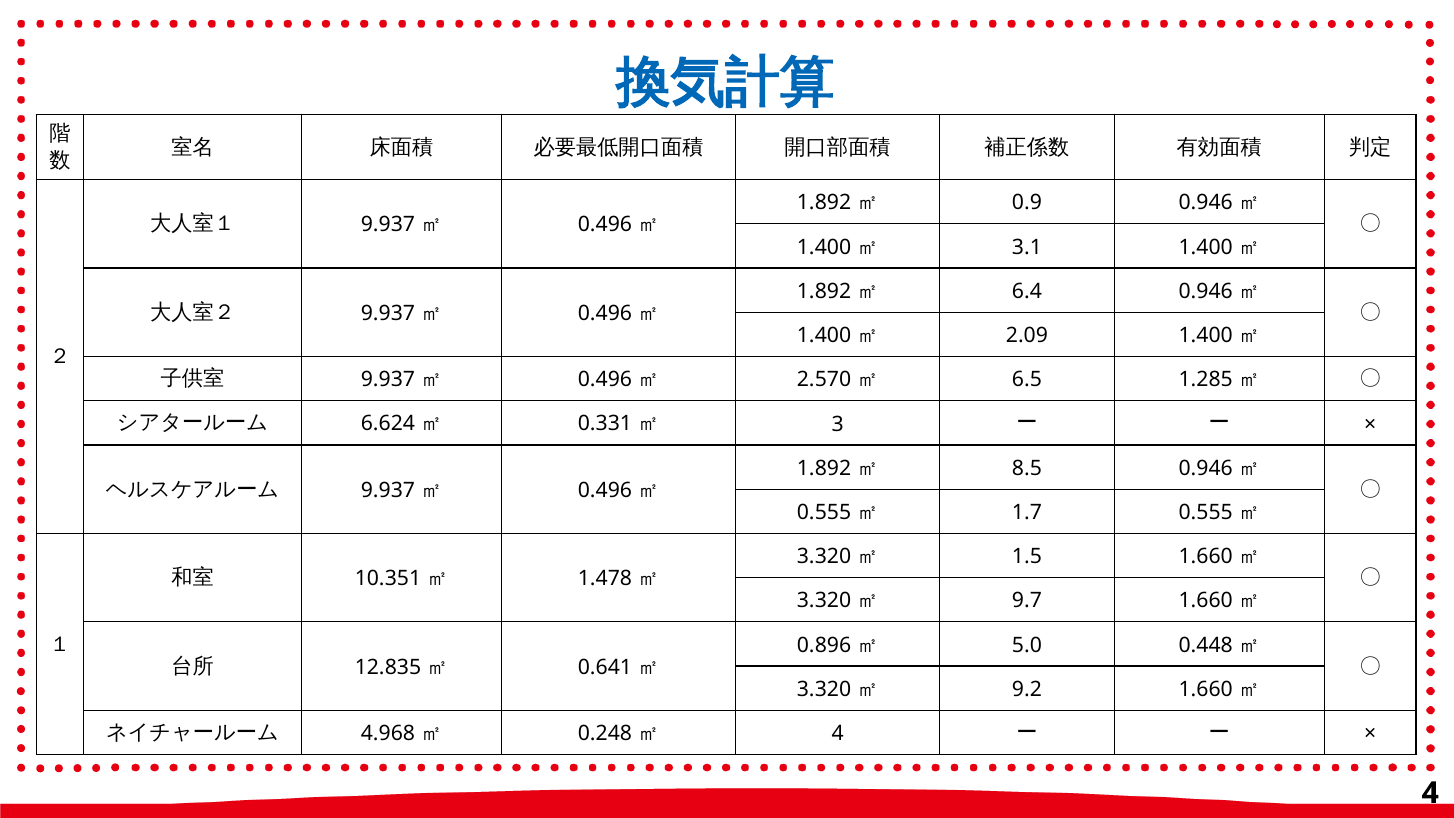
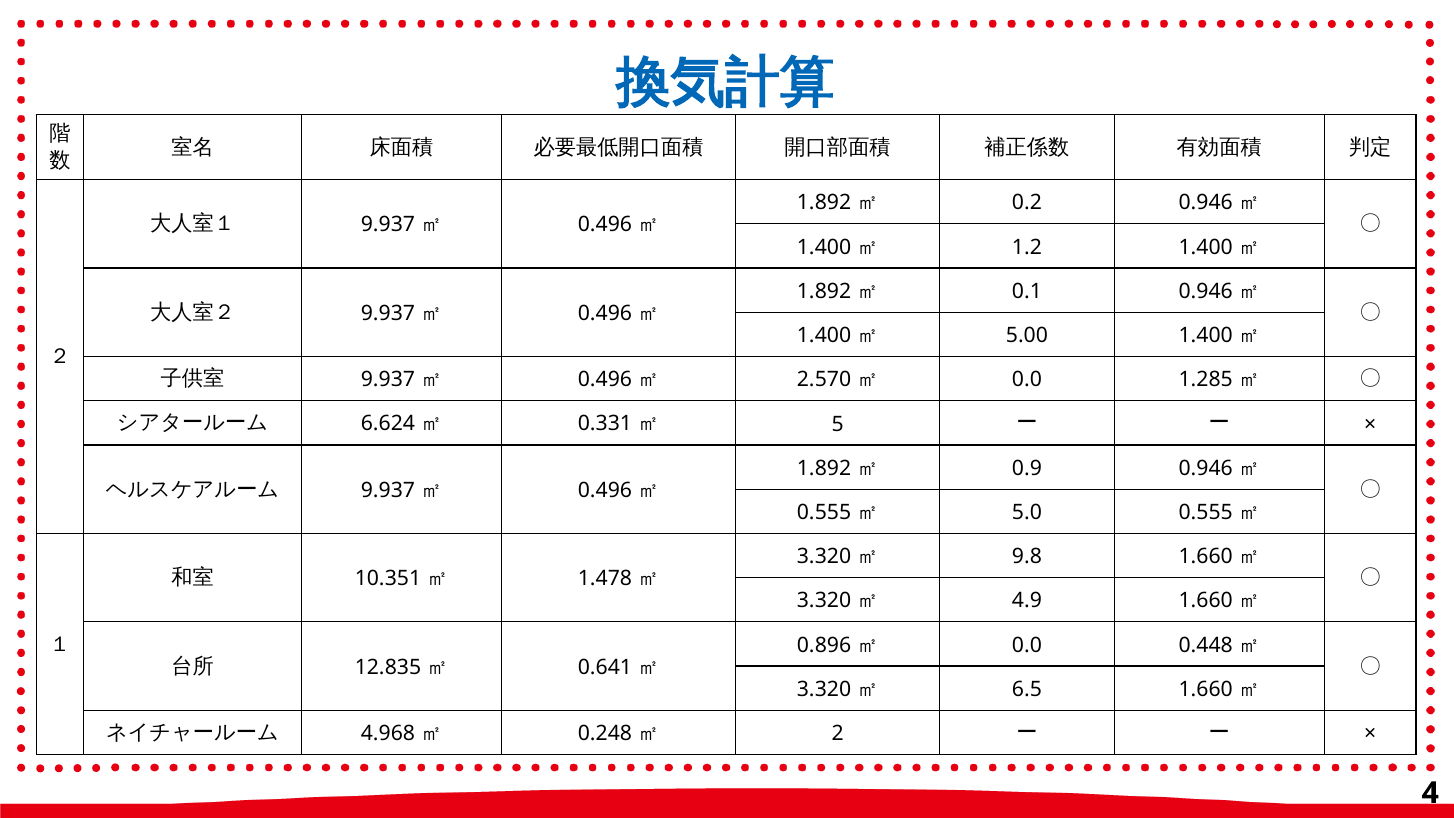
0.9: 0.9 -> 0.2 (1027, 203)
3.1: 3.1 -> 1.2 (1027, 247)
6.4: 6.4 -> 0.1 (1027, 291)
2.09: 2.09 -> 5.00 (1027, 336)
6.5: 6.5 -> 0.0 (1027, 380)
3: 3 -> 5 (838, 424)
8.5: 8.5 -> 0.9 (1027, 468)
1.7: 1.7 -> 5.0 (1027, 512)
1.5: 1.5 -> 9.8 (1027, 557)
9.7: 9.7 -> 4.9 (1027, 601)
5.0: 5.0 -> 0.0 (1027, 645)
9.2: 9.2 -> 6.5 (1027, 689)
4: 4 -> 2 (838, 734)
